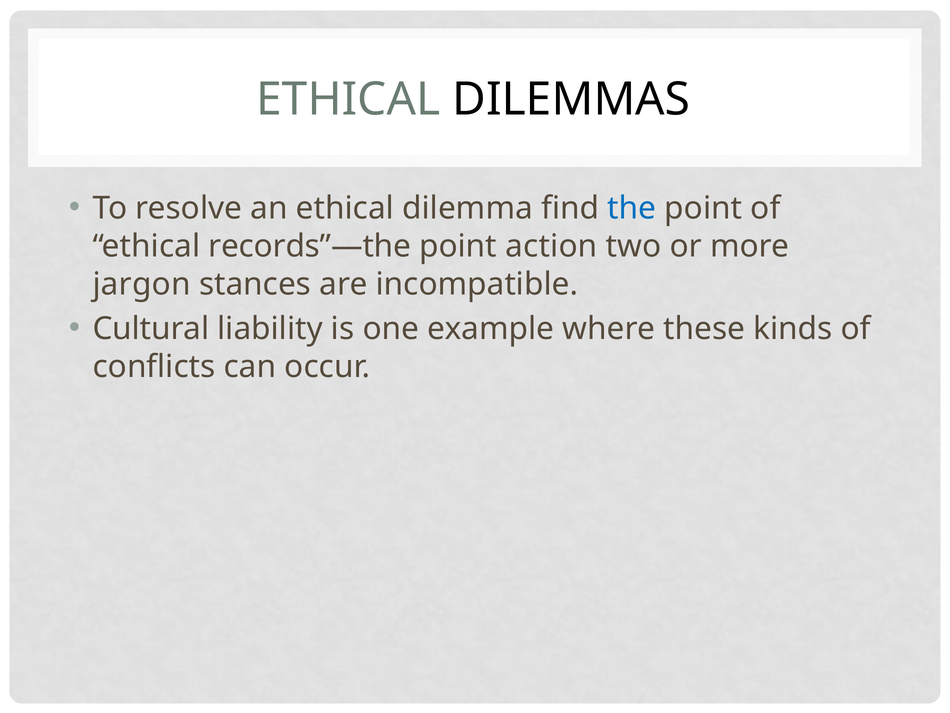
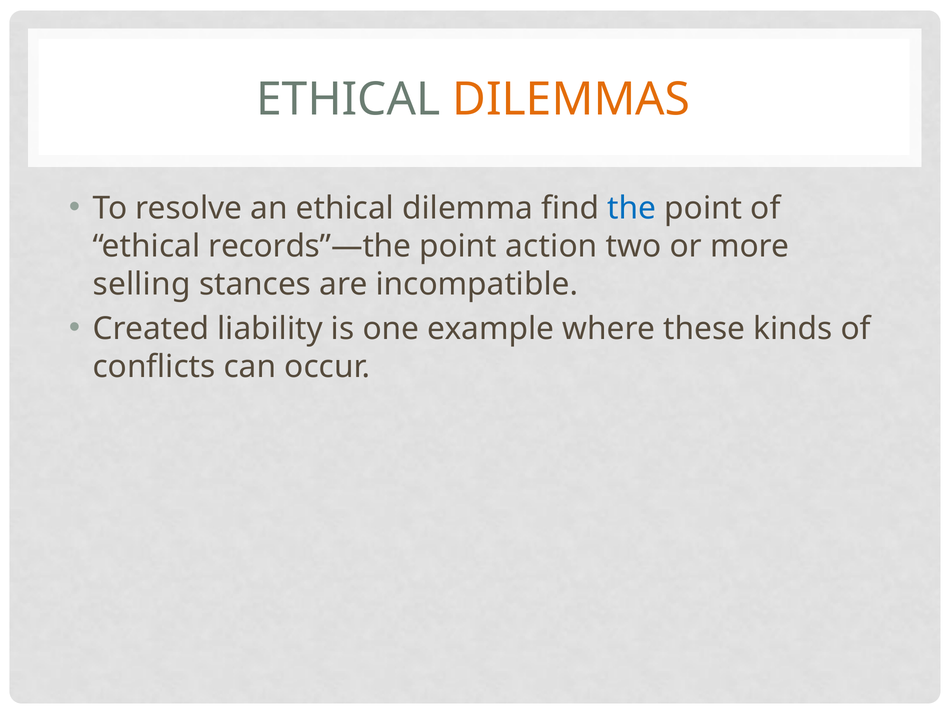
DILEMMAS colour: black -> orange (571, 100)
jargon: jargon -> selling (142, 284)
Cultural: Cultural -> Created (151, 328)
